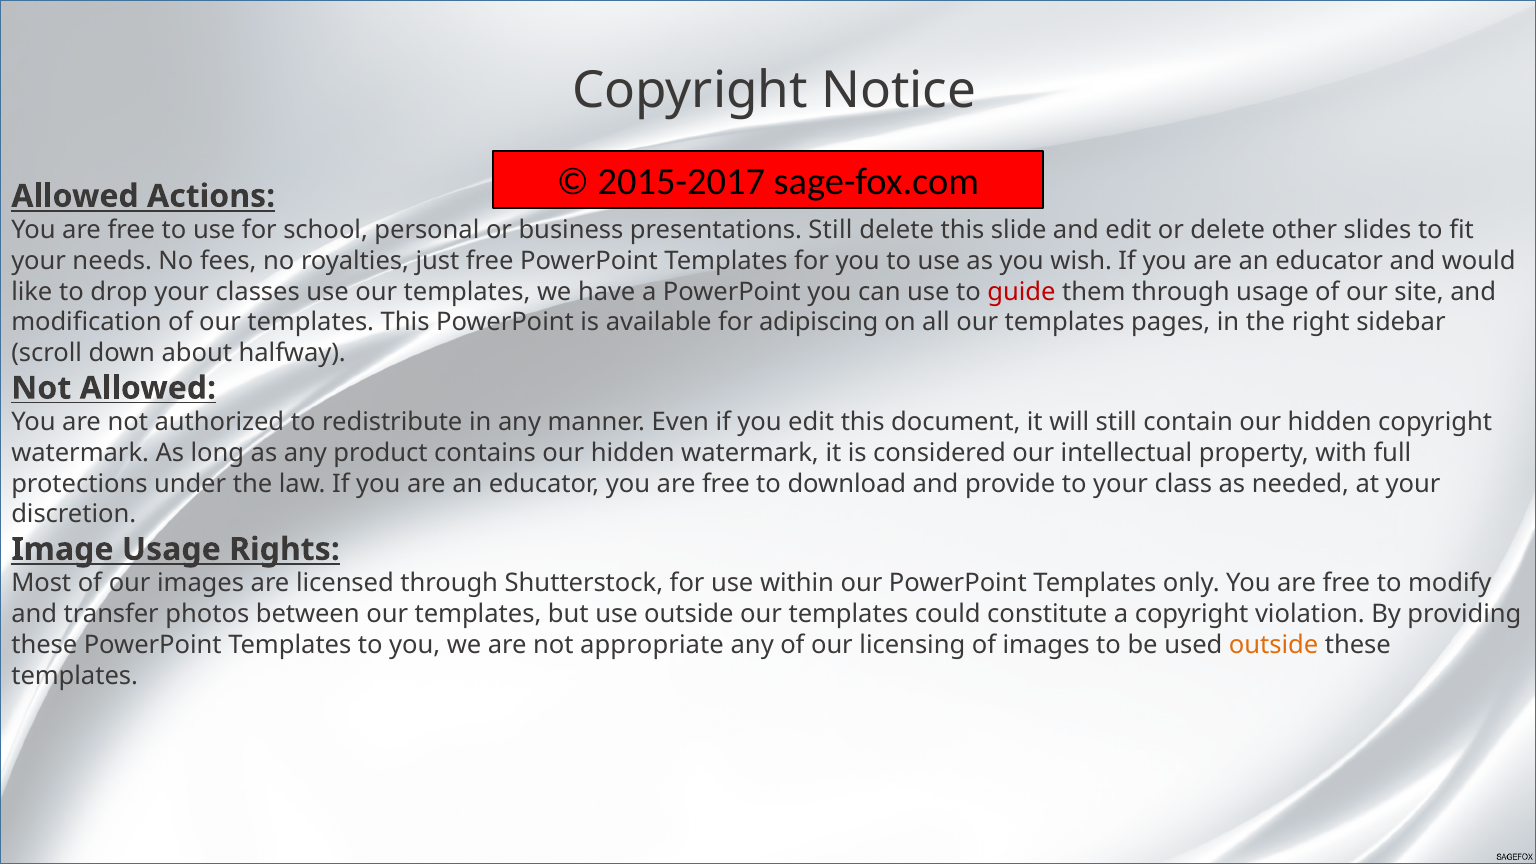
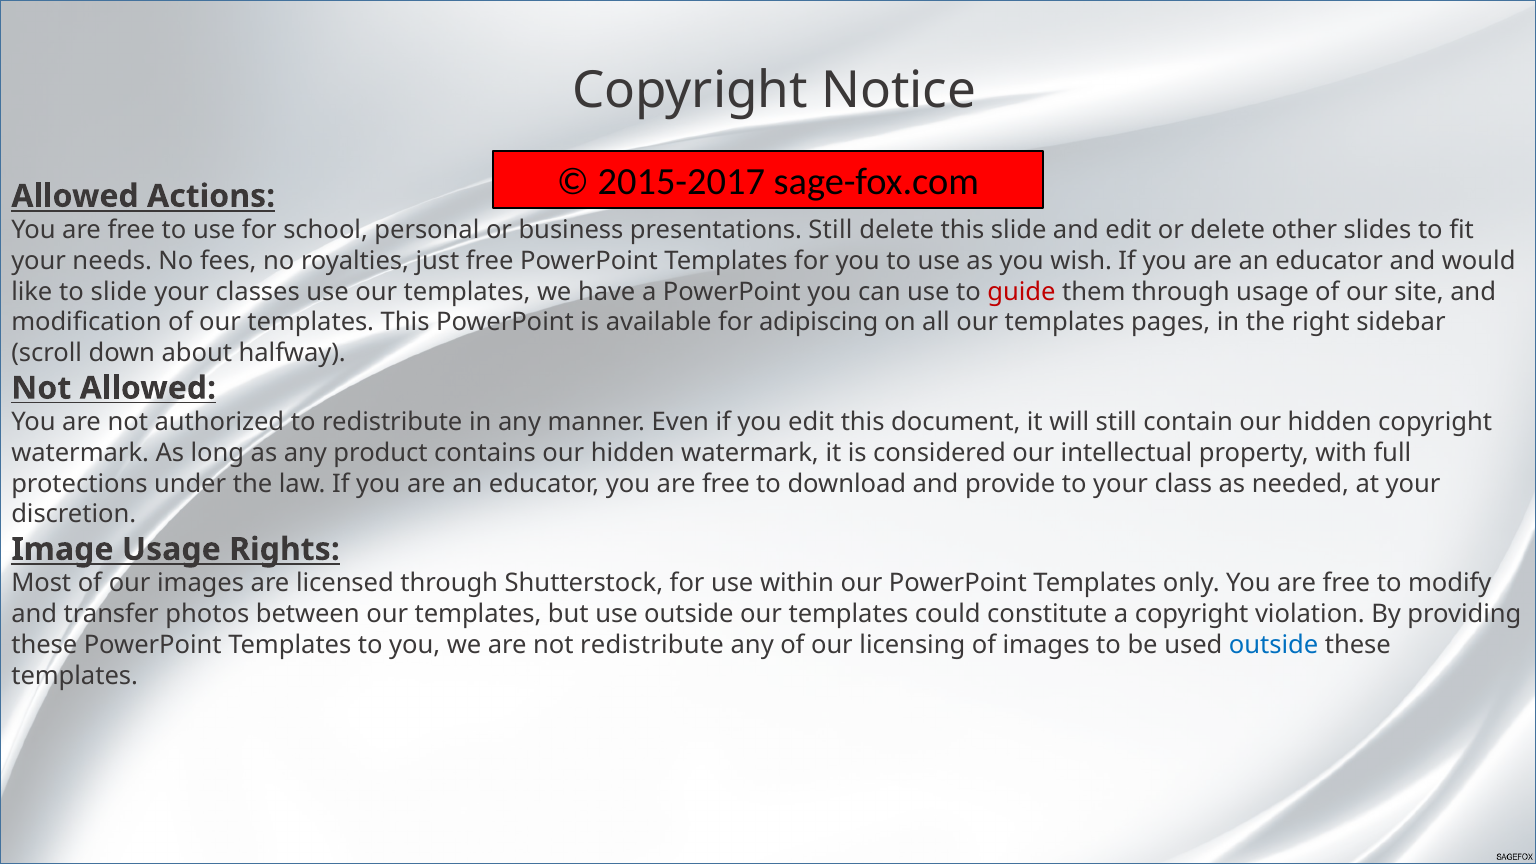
to drop: drop -> slide (119, 292)
not appropriate: appropriate -> redistribute (652, 645)
outside colour: orange -> blue (1274, 645)
